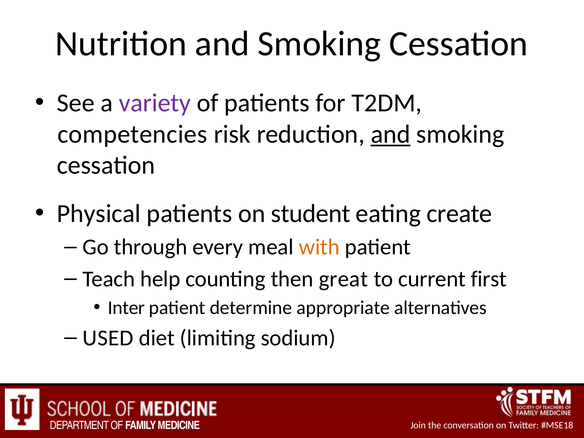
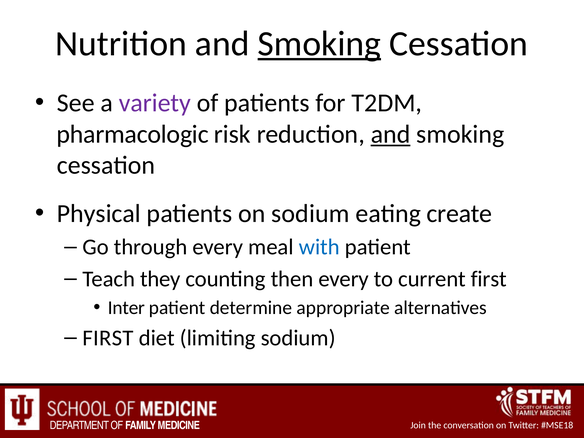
Smoking underline: none -> present (319, 44)
competencies: competencies -> pharmacologic (133, 134)
on student: student -> sodium (310, 214)
with colour: orange -> blue (319, 247)
help: help -> they (160, 279)
then great: great -> every (344, 279)
USED: USED -> FIRST (108, 338)
